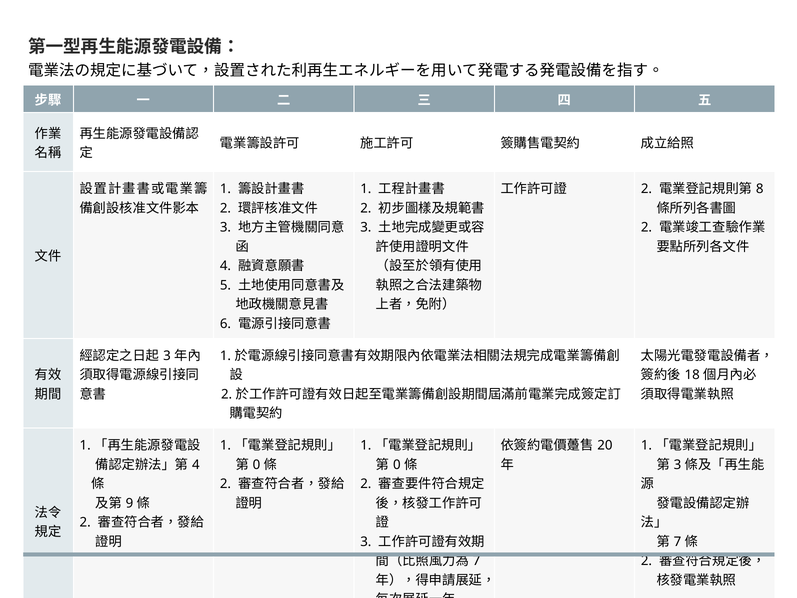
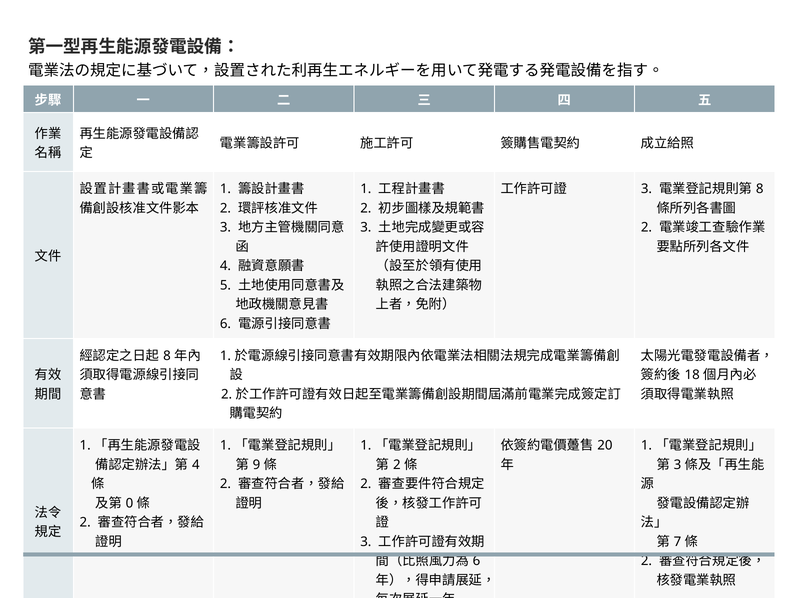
2: 2 -> 3 (646, 189)
3: 3 -> 8 (167, 356)
0: 0 -> 9 (256, 464)
0: 0 -> 2 (397, 464)
9: 9 -> 0 (129, 503)
7: 7 -> 6 (477, 561)
